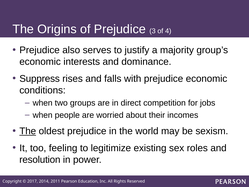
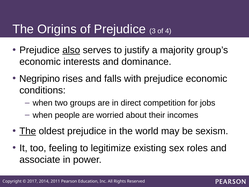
also underline: none -> present (71, 50)
Suppress: Suppress -> Negripino (40, 79)
resolution: resolution -> associate (40, 159)
